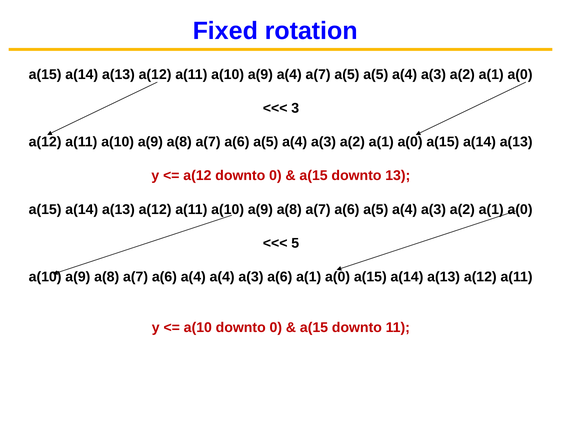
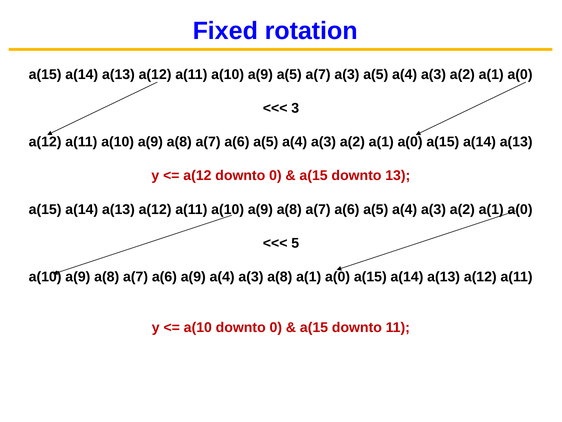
a(9 a(4: a(4 -> a(5 (289, 74)
a(7 a(5: a(5 -> a(3 (347, 74)
a(6 a(4: a(4 -> a(9 (193, 277)
a(3 a(6: a(6 -> a(8 (280, 277)
